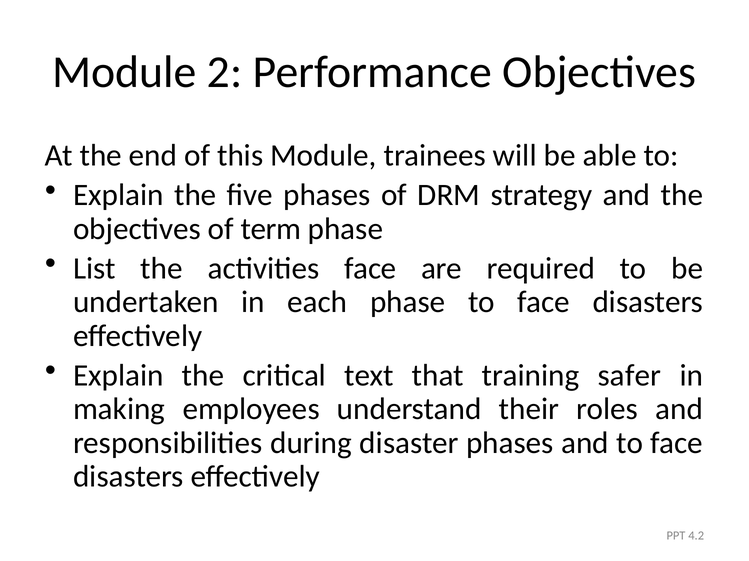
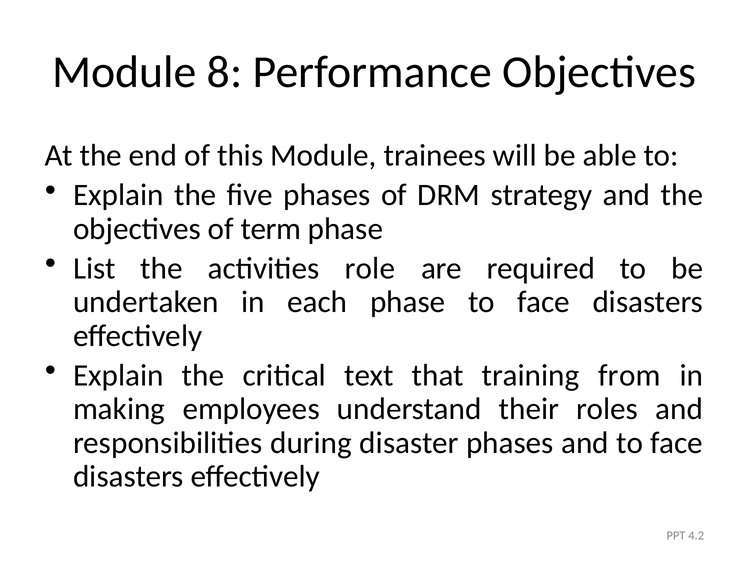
2: 2 -> 8 (225, 73)
activities face: face -> role (370, 269)
safer: safer -> from (629, 376)
